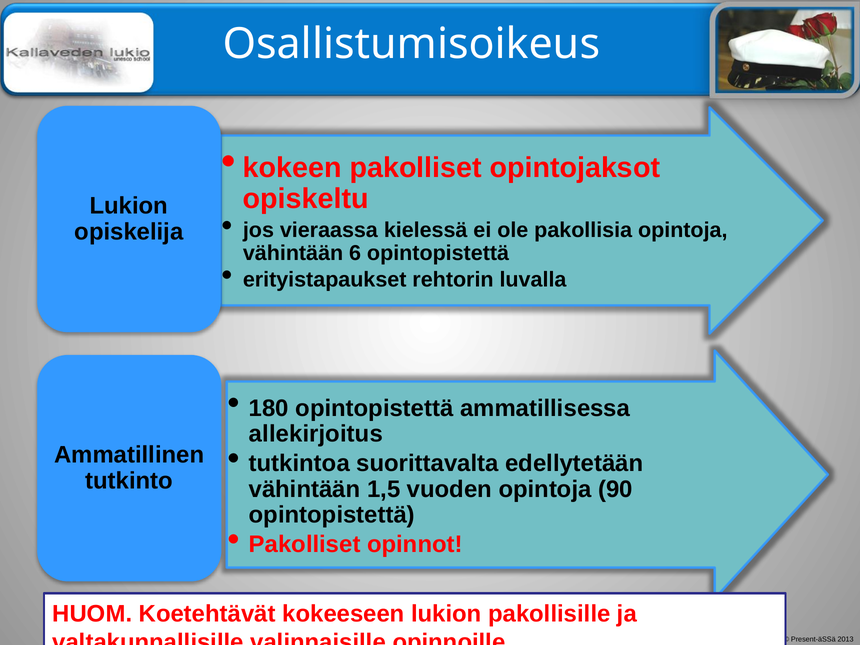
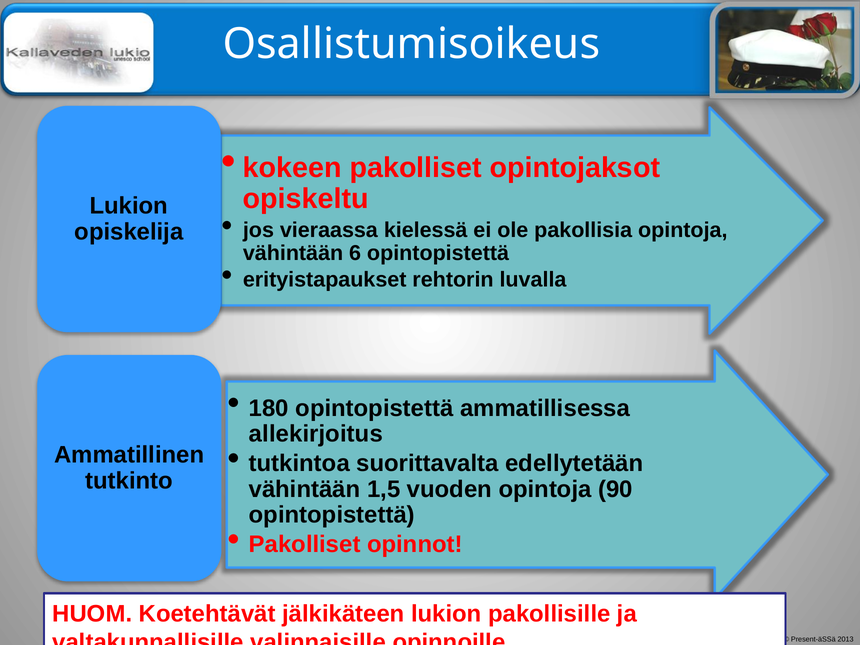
kokeeseen: kokeeseen -> jälkikäteen (343, 614)
